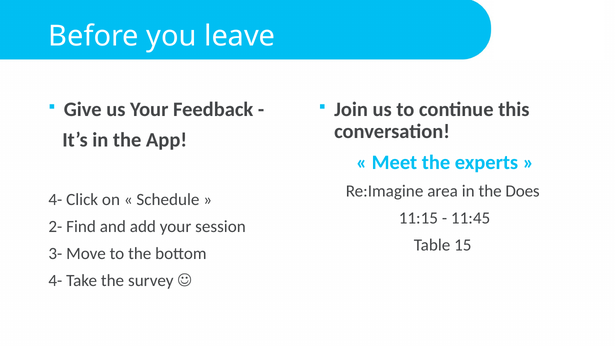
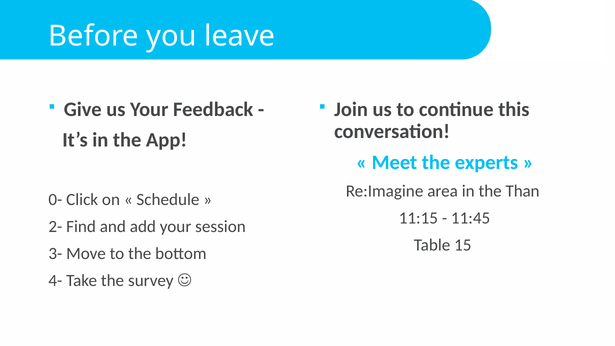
Does: Does -> Than (523, 191)
4-: 4- -> 0- (55, 200)
